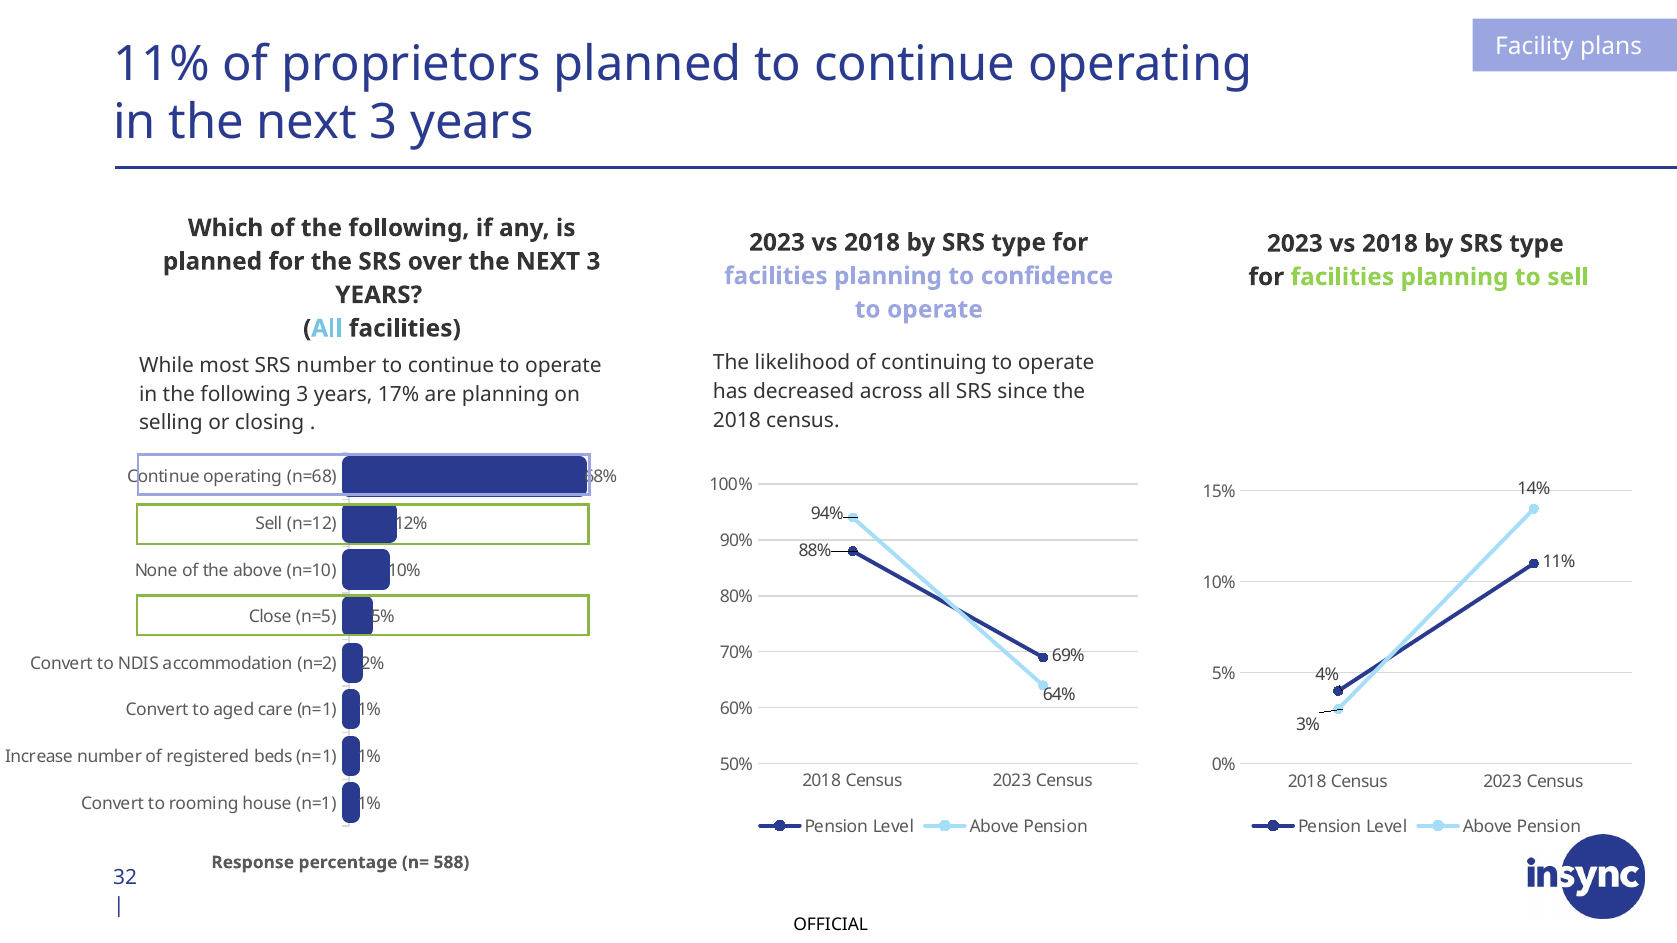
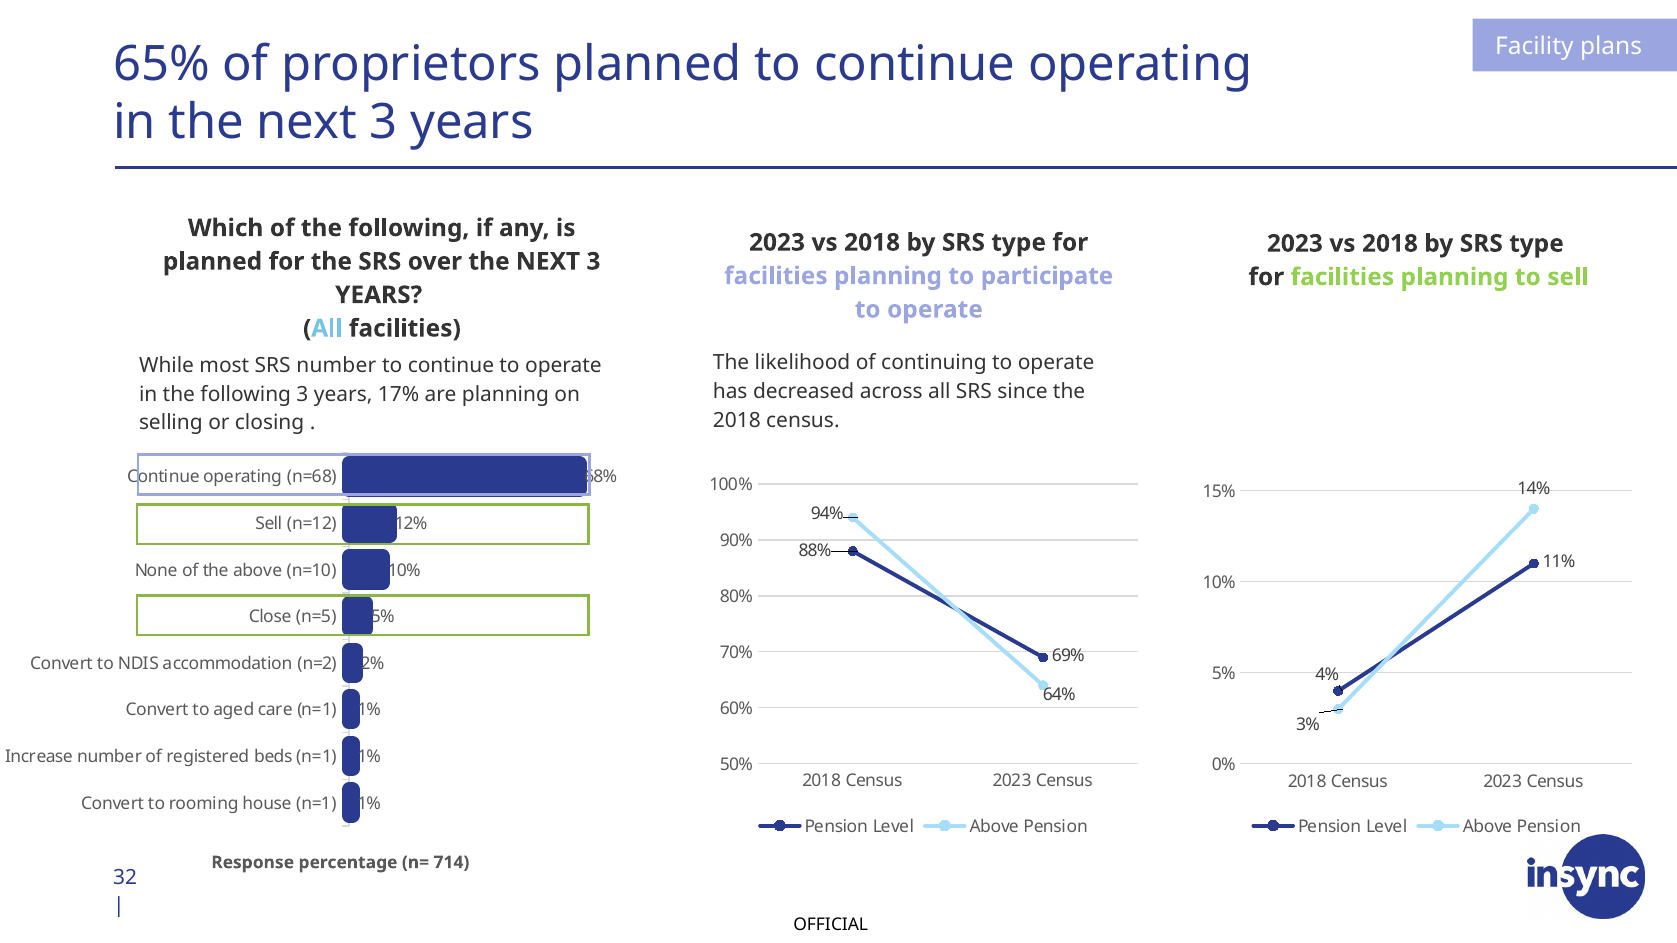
11%: 11% -> 65% (161, 64)
confidence: confidence -> participate (1047, 276)
588: 588 -> 714 (451, 863)
